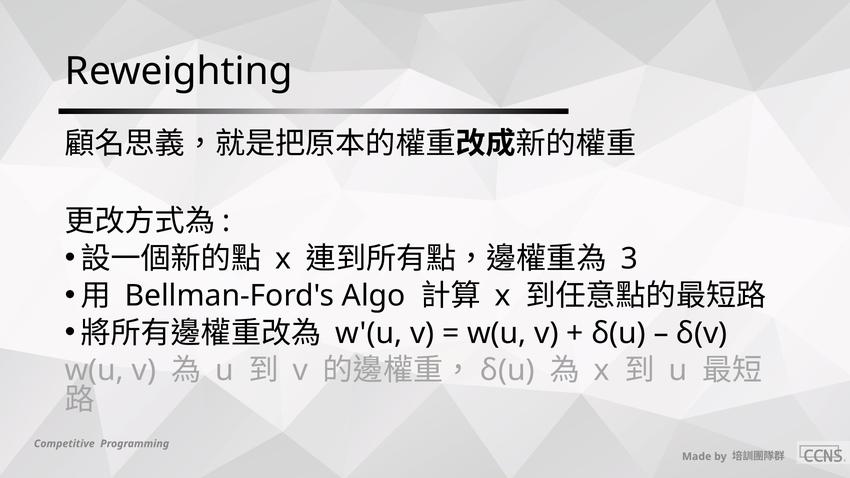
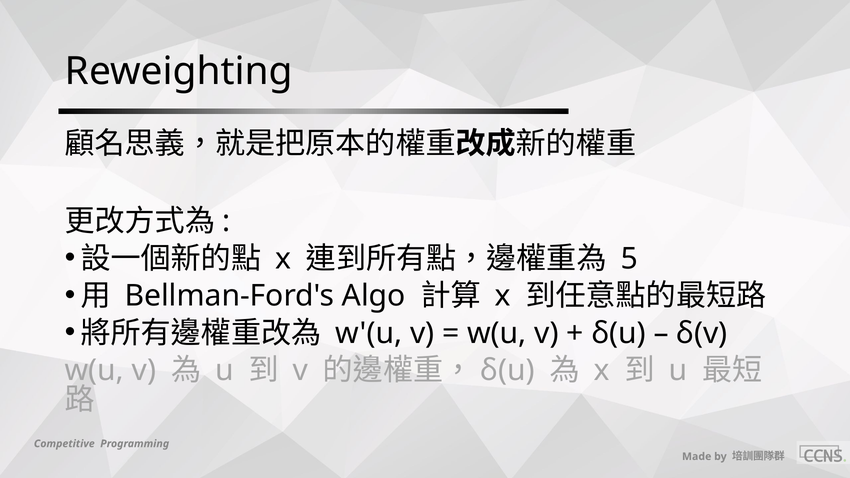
3: 3 -> 5 (629, 259)
